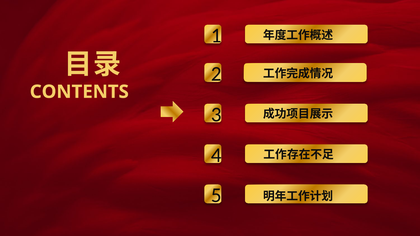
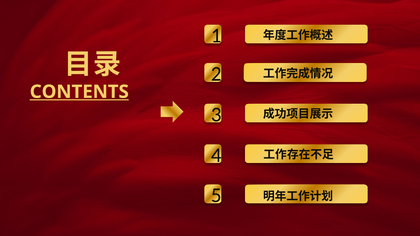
CONTENTS underline: none -> present (79, 92)
